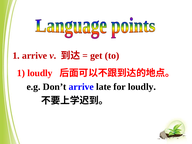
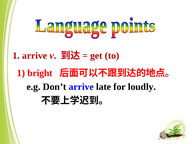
1 loudly: loudly -> bright (40, 73)
